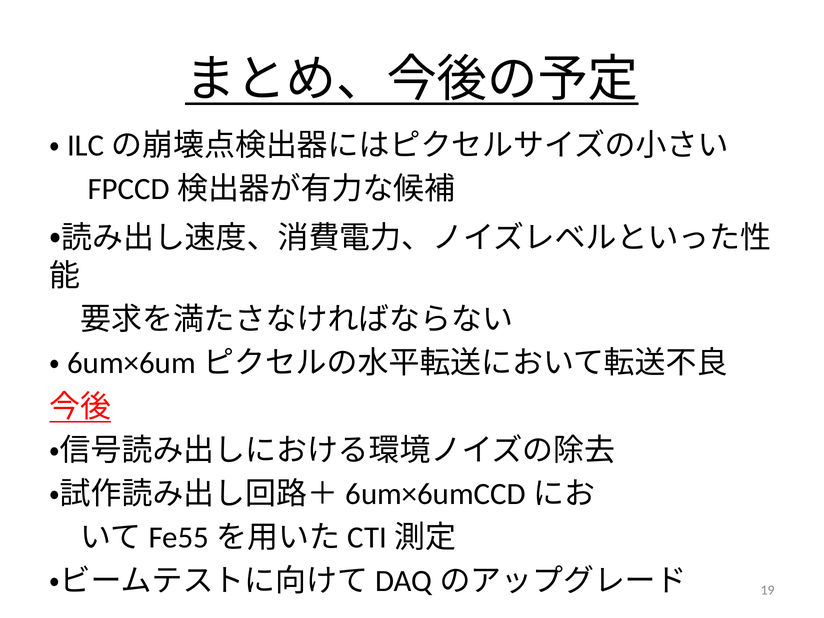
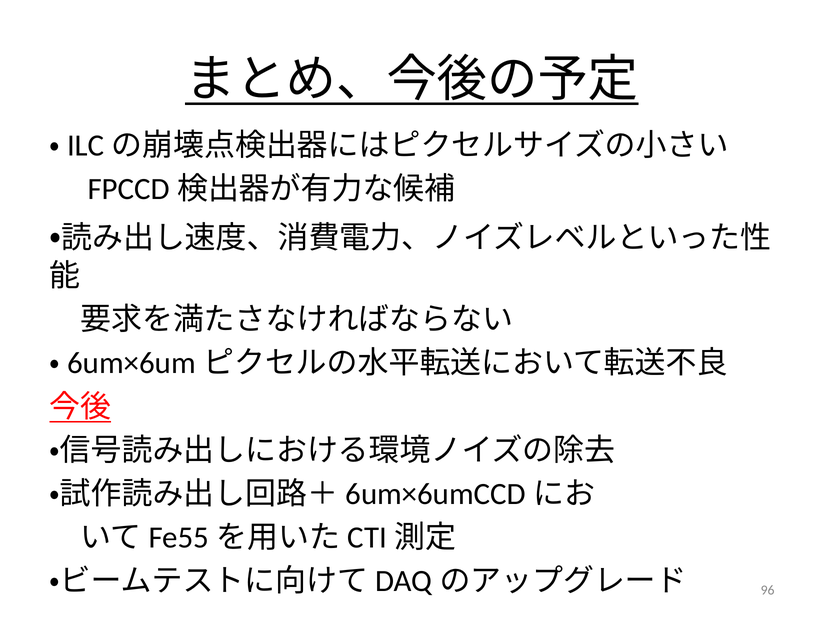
19: 19 -> 96 (768, 590)
